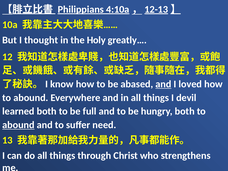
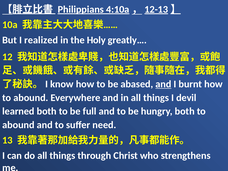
thought: thought -> realized (41, 40)
loved: loved -> burnt (190, 84)
abound underline: present -> none (18, 125)
